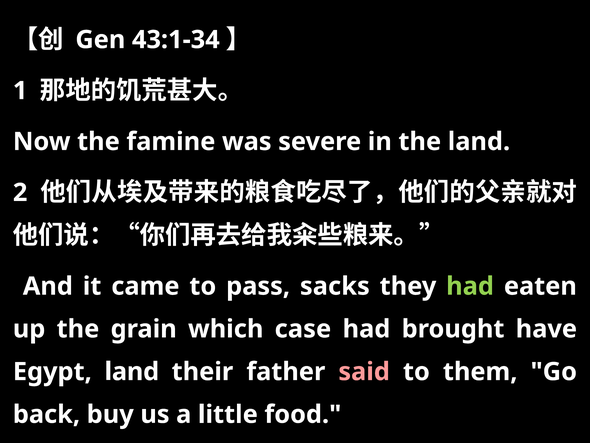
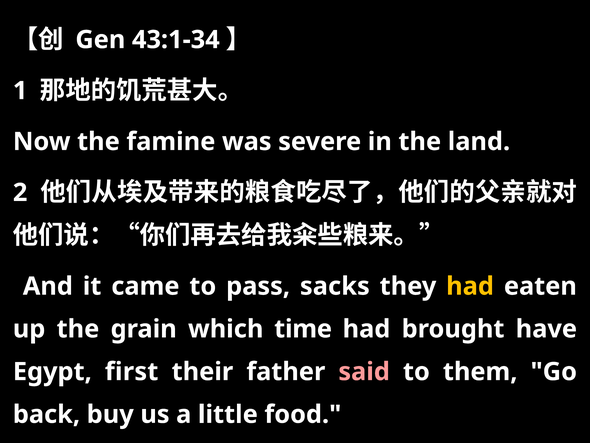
had colour: light green -> yellow (470, 286)
case: case -> time (303, 329)
Egypt land: land -> first (132, 371)
